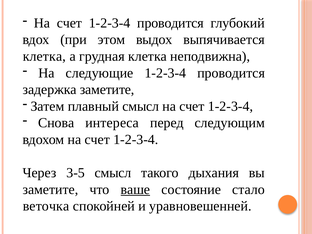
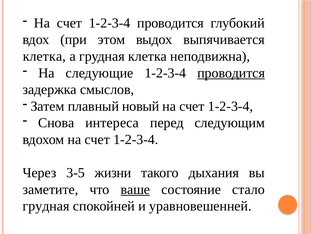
проводится underline: none -> present (231, 73)
задержка заметите: заметите -> смыслов (107, 90)
плавный смысл: смысл -> новый (141, 106)
3-5 смысл: смысл -> жизни (113, 173)
веточка: веточка -> грудная (46, 206)
